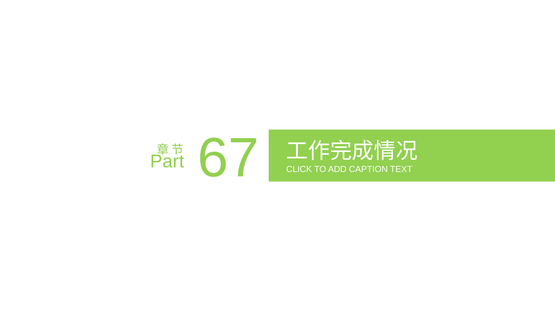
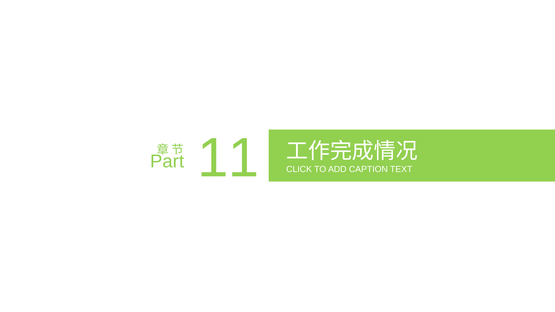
67: 67 -> 11 (228, 158)
